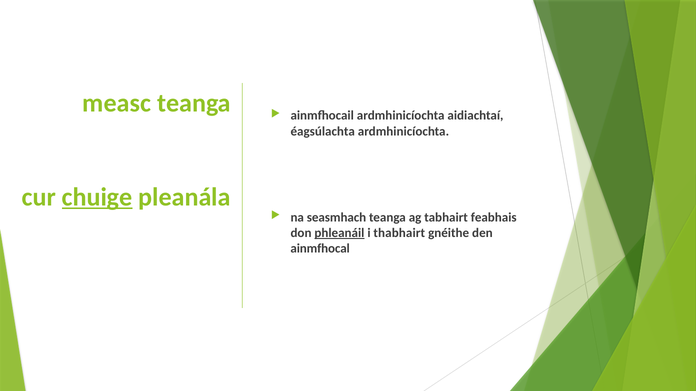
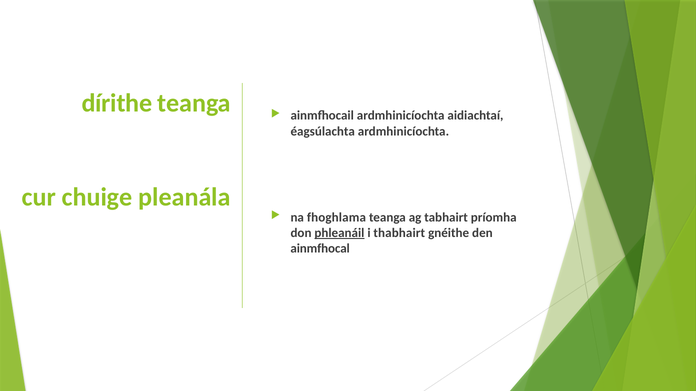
measc: measc -> dírithe (117, 103)
chuige underline: present -> none (97, 197)
seasmhach: seasmhach -> fhoghlama (336, 218)
feabhais: feabhais -> príomha (494, 218)
